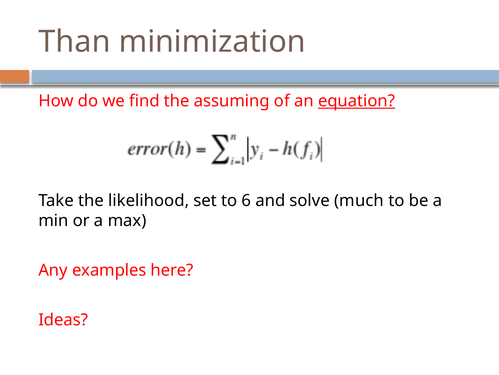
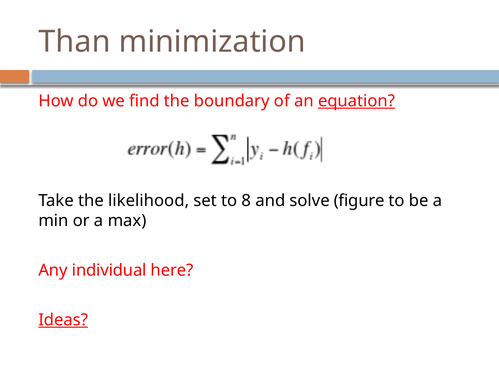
assuming: assuming -> boundary (232, 101)
6: 6 -> 8 (246, 200)
much: much -> figure (359, 200)
examples: examples -> individual (109, 270)
Ideas underline: none -> present (63, 319)
